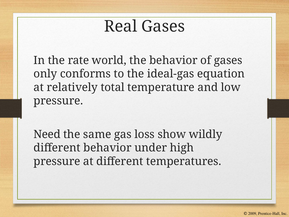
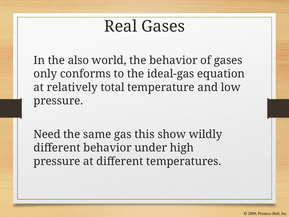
rate: rate -> also (78, 60)
loss: loss -> this (145, 134)
